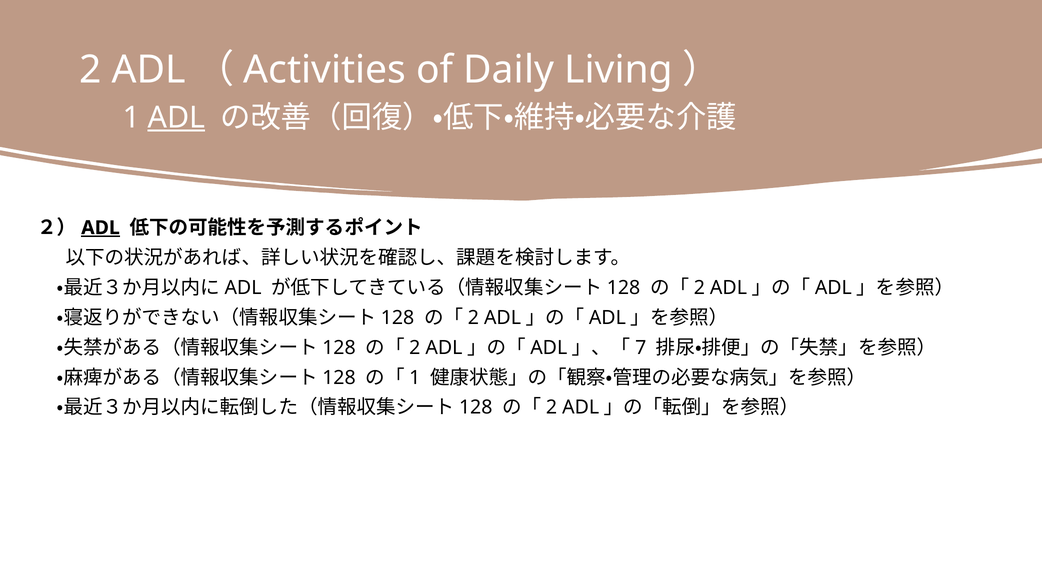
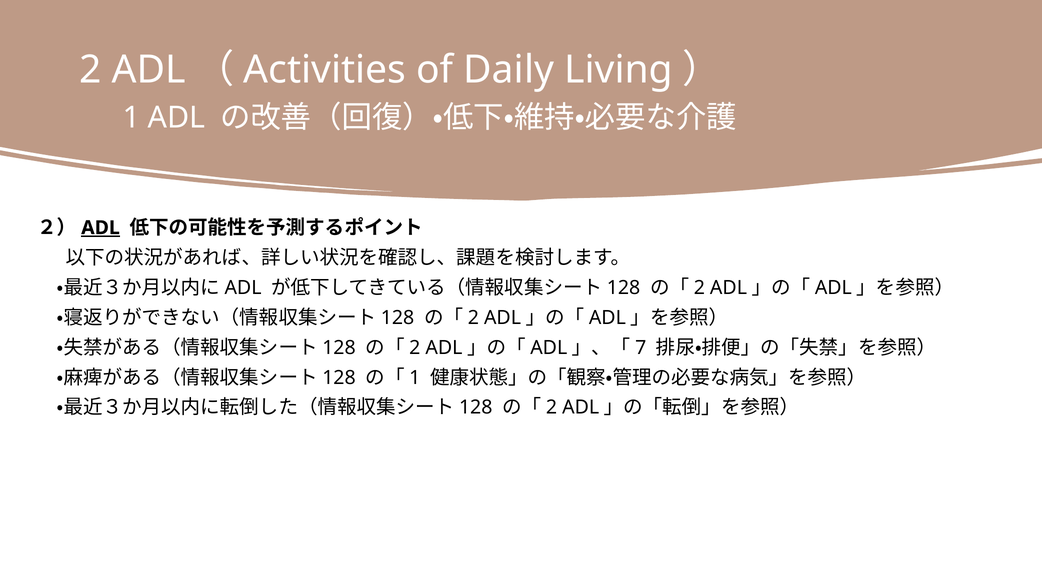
ADL underline: present -> none (176, 117)
